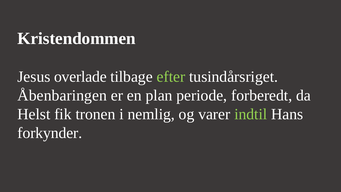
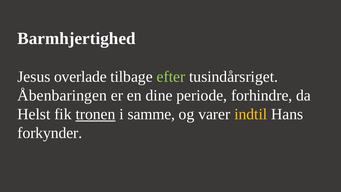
Kristendommen: Kristendommen -> Barmhjertighed (77, 38)
plan: plan -> dine (159, 95)
forberedt: forberedt -> forhindre (262, 95)
tronen underline: none -> present (96, 114)
nemlig: nemlig -> samme (151, 114)
indtil colour: light green -> yellow (251, 114)
